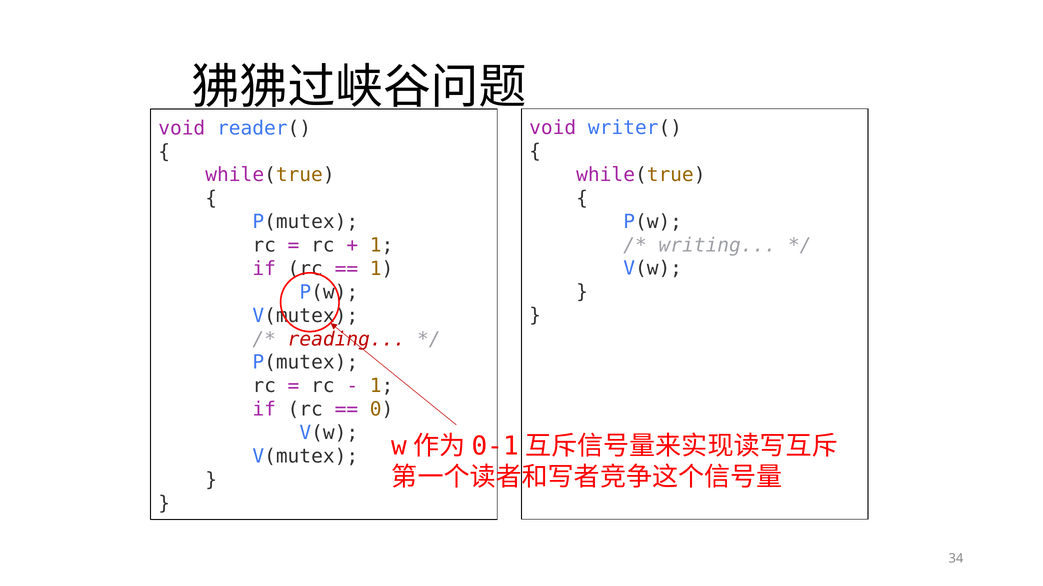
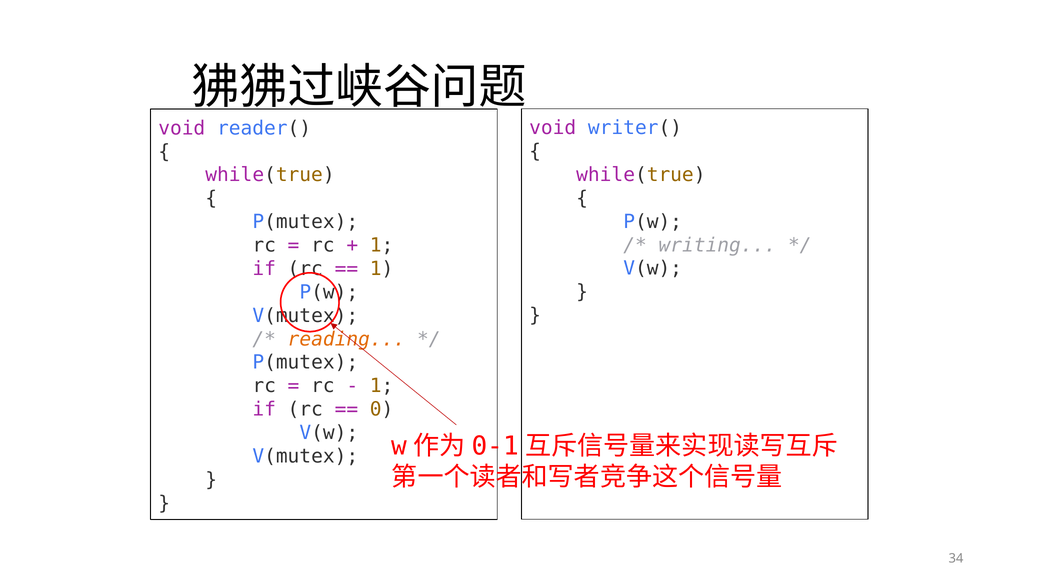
reading colour: red -> orange (346, 339)
